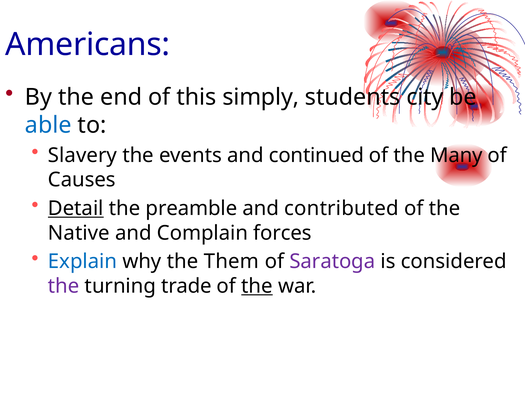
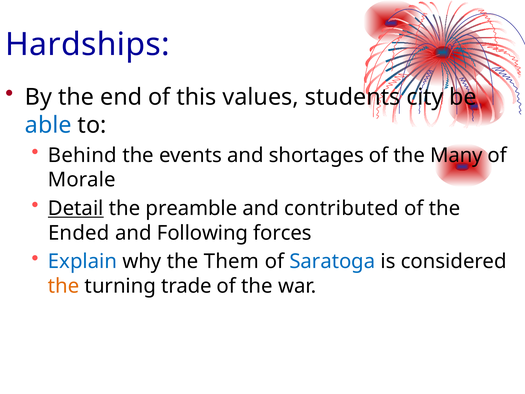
Americans: Americans -> Hardships (87, 45)
simply: simply -> values (261, 97)
Slavery: Slavery -> Behind (82, 155)
continued: continued -> shortages (316, 155)
Causes: Causes -> Morale (82, 180)
Native: Native -> Ended (79, 233)
Complain: Complain -> Following (203, 233)
Saratoga colour: purple -> blue (332, 261)
the colour: purple -> orange (64, 286)
the underline: present -> none (257, 286)
